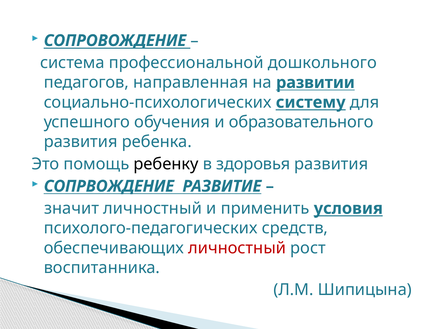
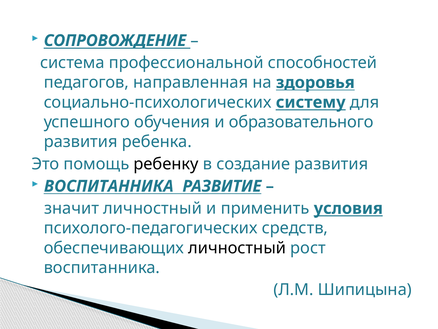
дошкольного: дошкольного -> способностей (322, 63)
развитии: развитии -> здоровья (315, 82)
здоровья: здоровья -> создание (253, 164)
СОПРВОЖДЕНИЕ: СОПРВОЖДЕНИЕ -> ВОСПИТАННИКА (109, 186)
личностный colour: red -> black (237, 248)
